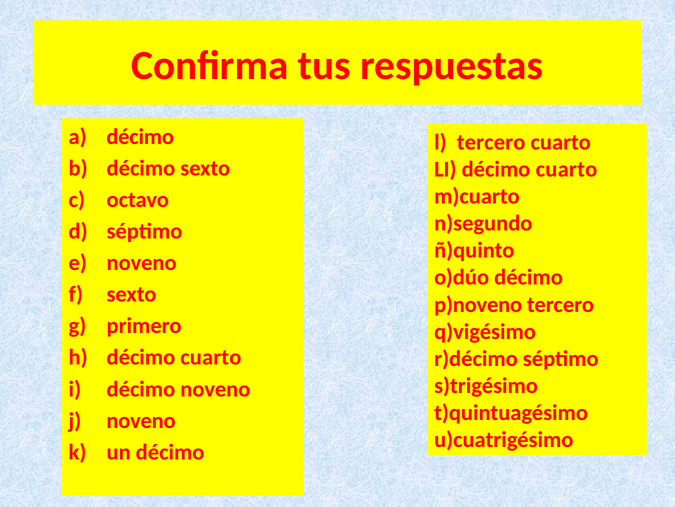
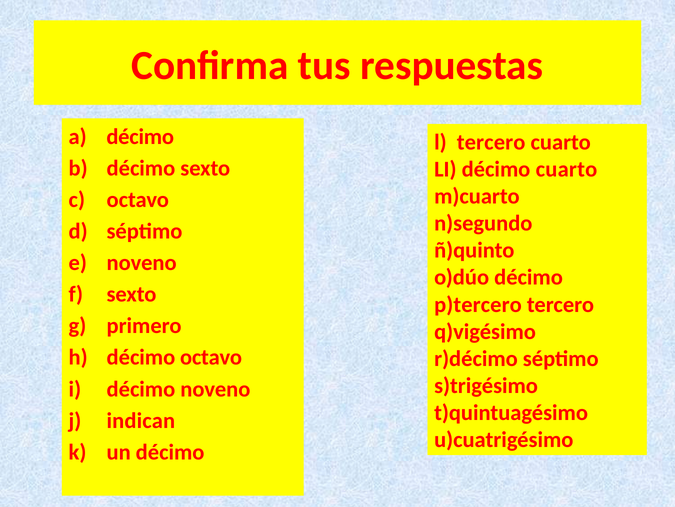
p)noveno: p)noveno -> p)tercero (478, 304)
cuarto: cuarto -> octavo (211, 357)
noveno: noveno -> indican (141, 420)
